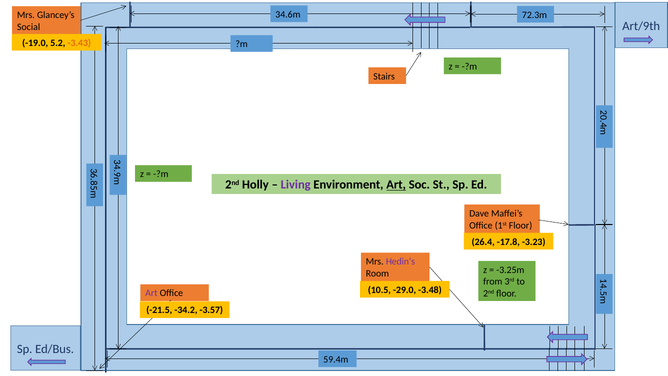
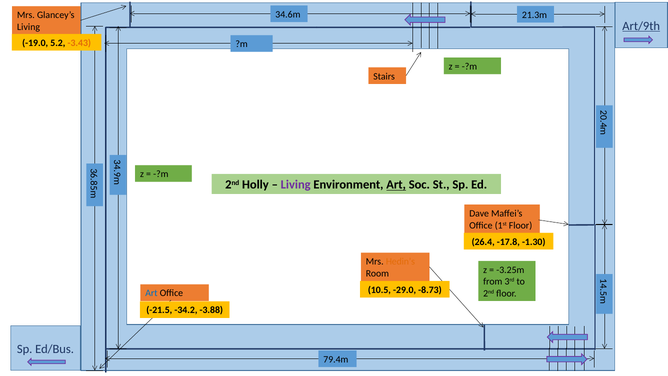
72.3m: 72.3m -> 21.3m (534, 15)
Art/9th underline: none -> present (641, 26)
Social: Social -> Living (29, 27)
-3.23: -3.23 -> -1.30 (534, 242)
Hedin’s colour: purple -> orange (400, 261)
-3.48: -3.48 -> -8.73 (430, 290)
Art colour: purple -> blue (151, 293)
-3.57: -3.57 -> -3.88 (211, 310)
59.4m: 59.4m -> 79.4m (336, 359)
